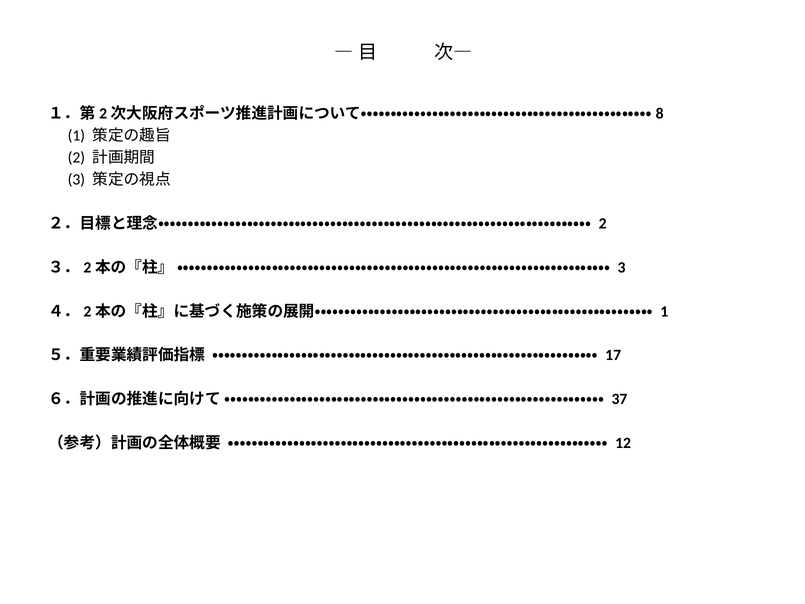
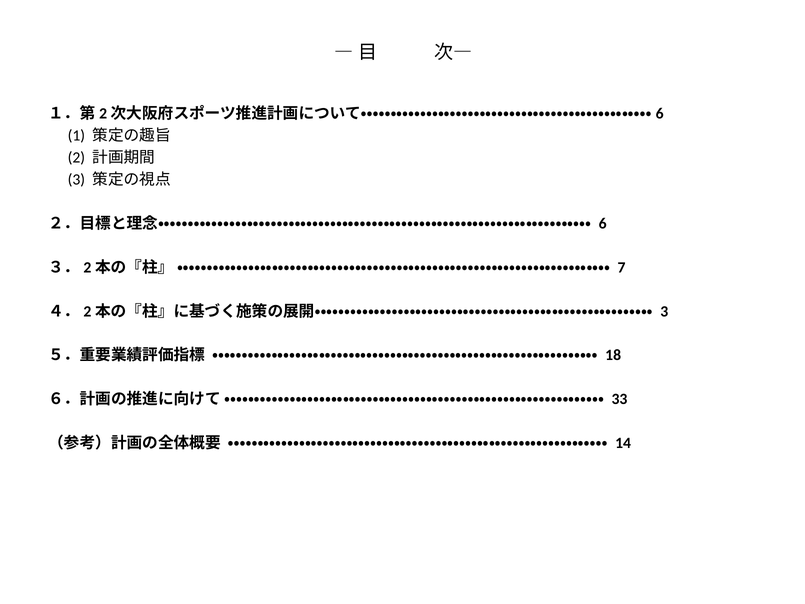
8: 8 -> 6 (660, 114)
2: 2 -> 6 (603, 223)
3: 3 -> 7 (621, 267)
1: 1 -> 3 (664, 311)
17: 17 -> 18 (613, 355)
37: 37 -> 33 (619, 399)
12: 12 -> 14 (623, 443)
